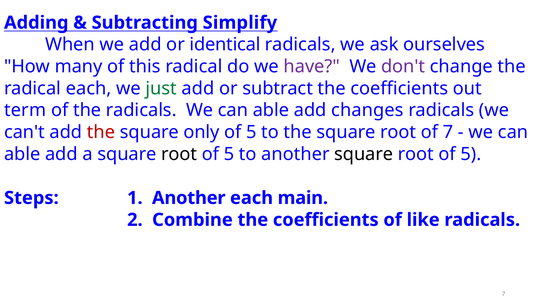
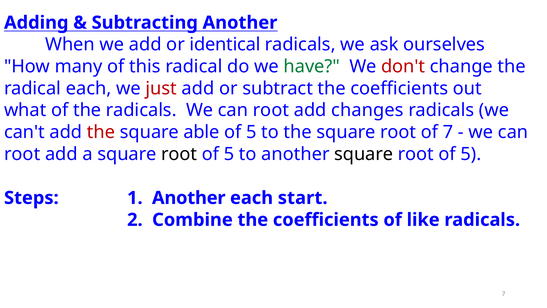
Subtracting Simplify: Simplify -> Another (240, 23)
have colour: purple -> green (312, 66)
don't colour: purple -> red (403, 66)
just colour: green -> red (161, 88)
term: term -> what (25, 110)
radicals We can able: able -> root (271, 110)
only: only -> able (201, 132)
able: able -> root (22, 154)
main: main -> start (303, 198)
